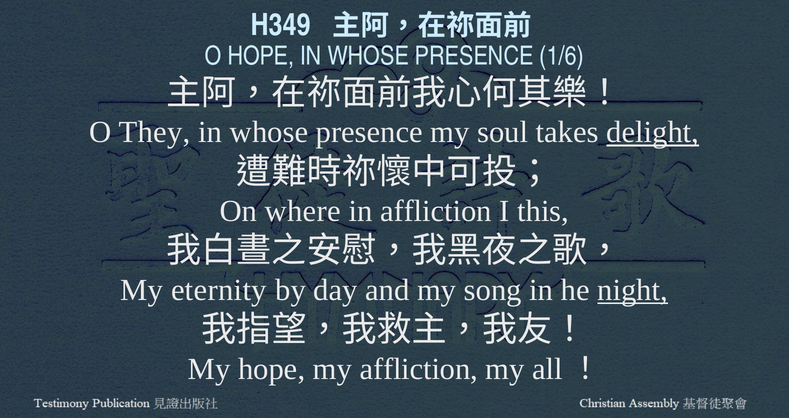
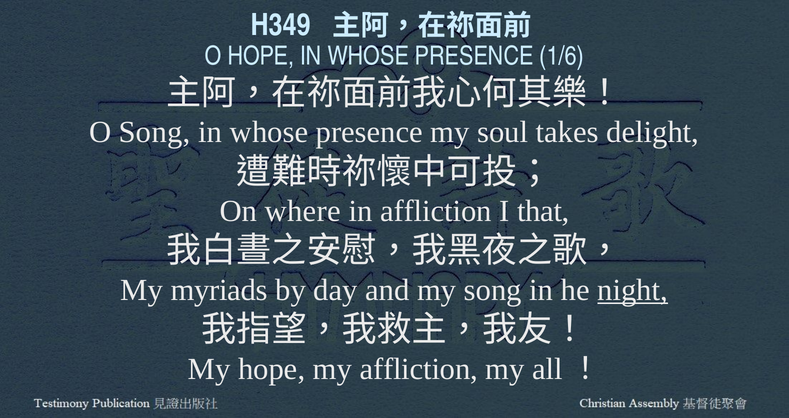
O They: They -> Song (155, 132)
delight underline: present -> none (653, 132)
this: this -> that (543, 211)
eternity: eternity -> myriads (219, 290)
